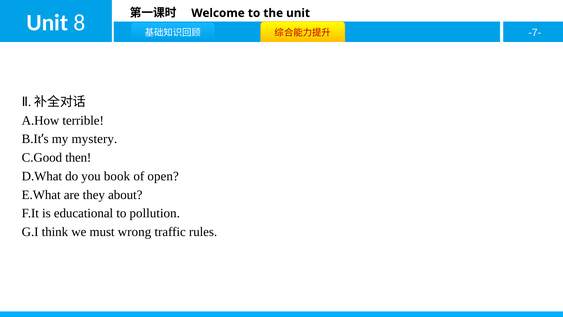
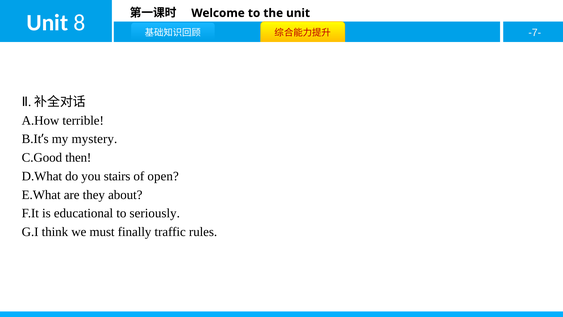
book: book -> stairs (117, 176)
pollution: pollution -> seriously (155, 213)
wrong: wrong -> finally (135, 232)
